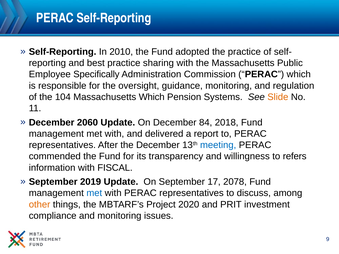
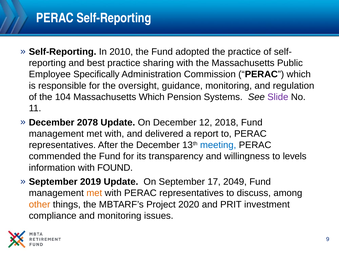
Slide colour: orange -> purple (278, 97)
2060: 2060 -> 2078 (87, 123)
84: 84 -> 12 (206, 123)
refers: refers -> levels (295, 157)
FISCAL: FISCAL -> FOUND (115, 168)
2078: 2078 -> 2049 (235, 182)
met colour: blue -> orange (94, 193)
